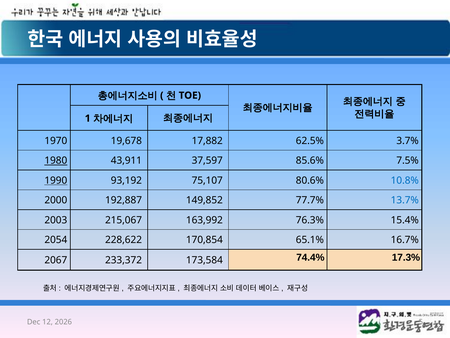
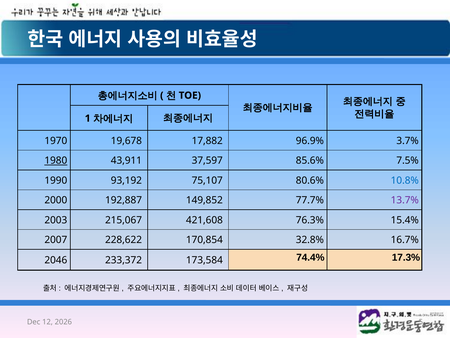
62.5%: 62.5% -> 96.9% (310, 141)
1990 underline: present -> none (56, 180)
13.7% colour: blue -> purple (405, 200)
163,992: 163,992 -> 421,608 (204, 220)
2054: 2054 -> 2007 (56, 240)
65.1%: 65.1% -> 32.8% (310, 240)
2067: 2067 -> 2046 (56, 260)
